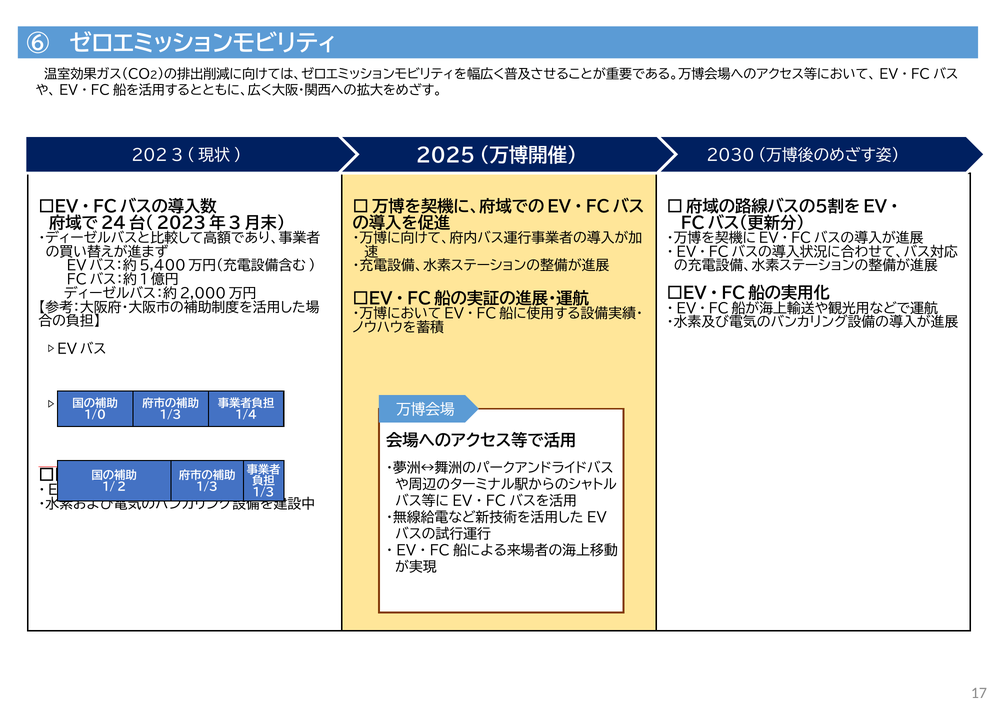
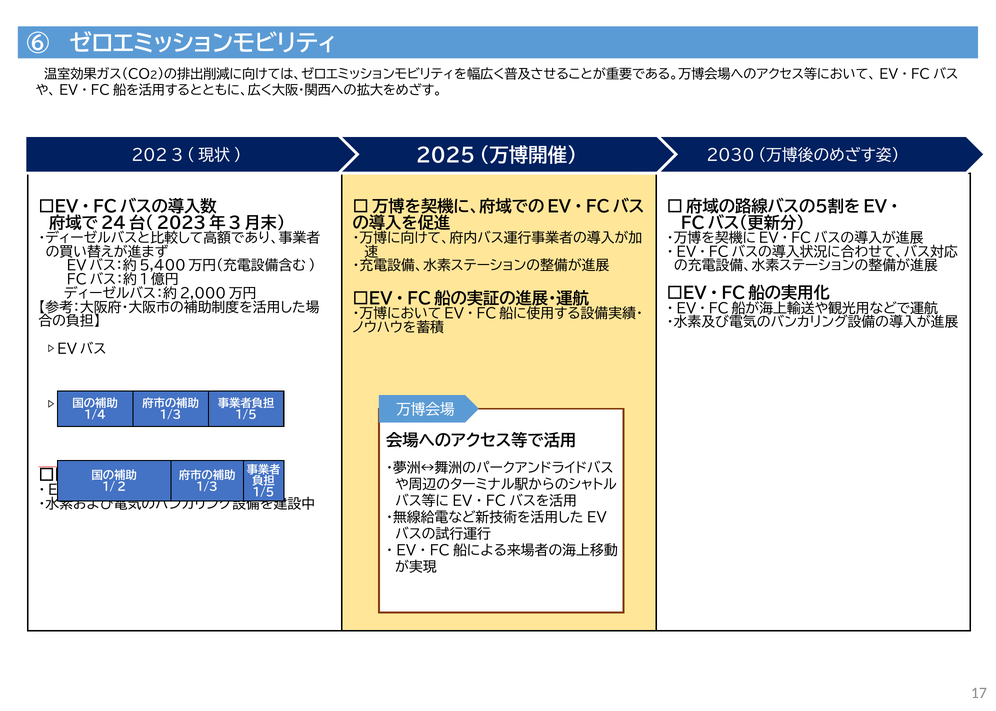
1/0: 1/0 -> 1/4 (95, 415)
1/4: 1/4 -> 1/5 (246, 415)
1/3: 1/3 -> 1/5 (264, 493)
